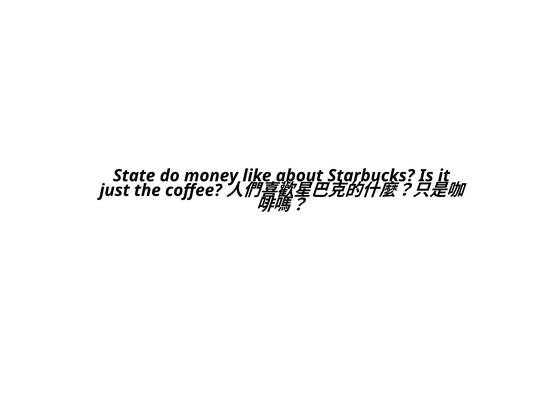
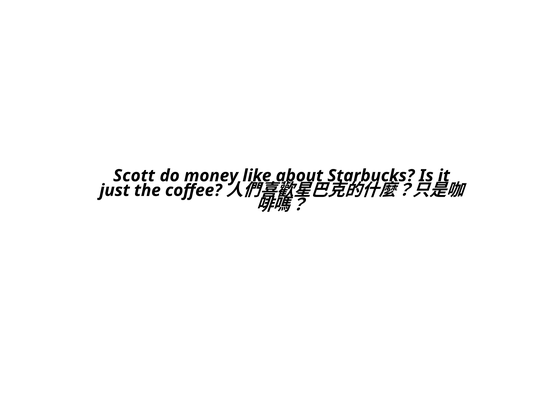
State: State -> Scott (134, 176)
